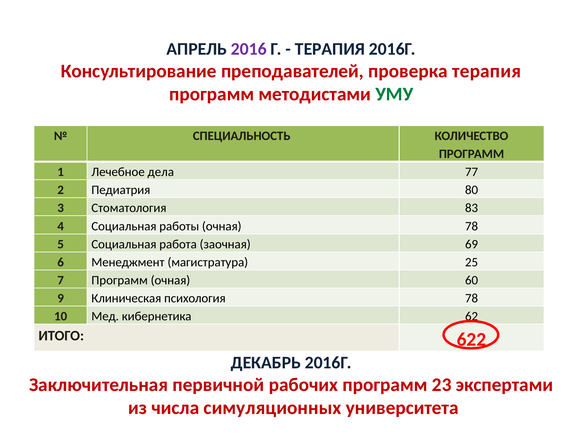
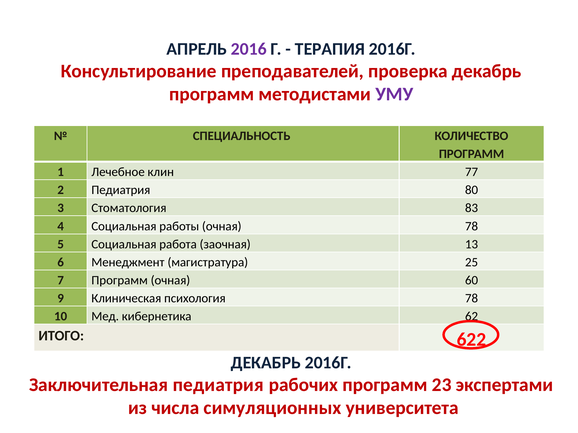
проверка терапия: терапия -> декабрь (487, 71)
УМУ colour: green -> purple (394, 94)
дела: дела -> клин (161, 172)
69: 69 -> 13 (472, 244)
Заключительная первичной: первичной -> педиатрия (218, 385)
